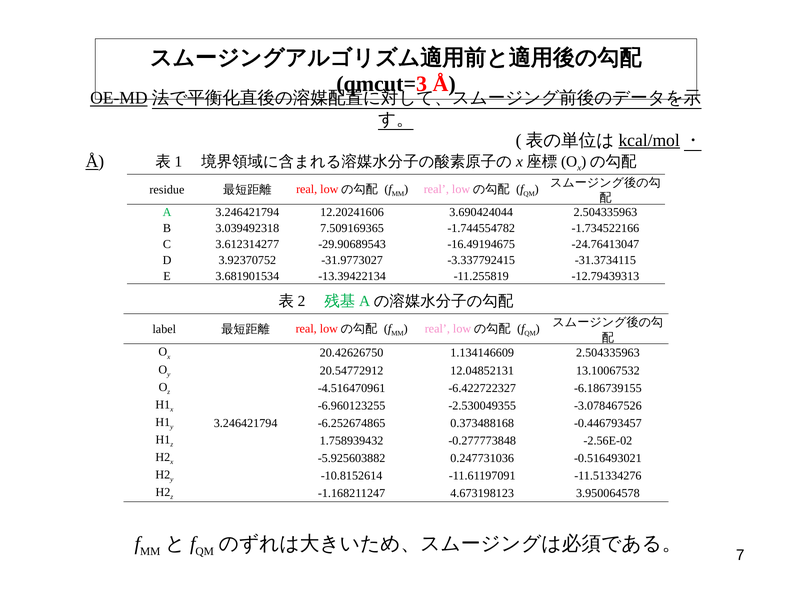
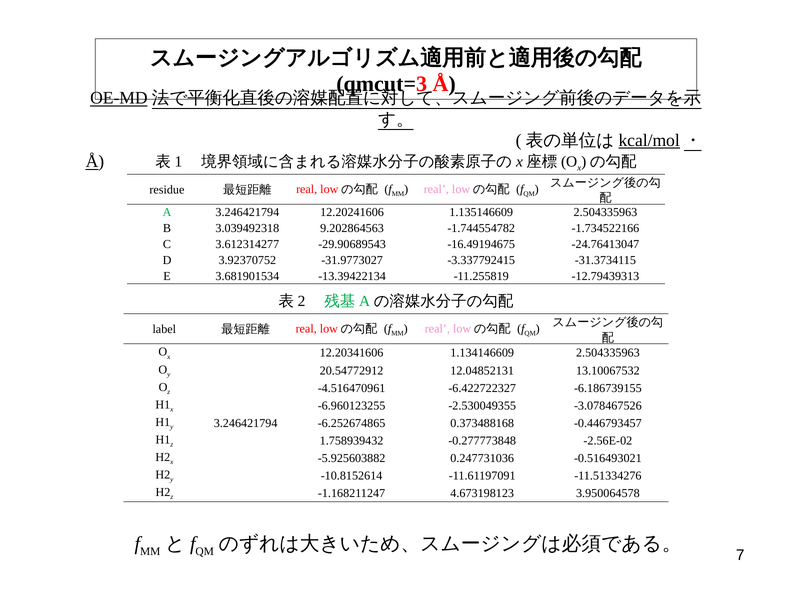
3.690424044: 3.690424044 -> 1.135146609 (481, 212)
7.509169365: 7.509169365 -> 9.202864563 (352, 228)
20.42626750: 20.42626750 -> 12.20341606 (352, 353)
